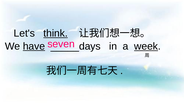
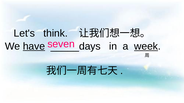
think underline: present -> none (56, 33)
